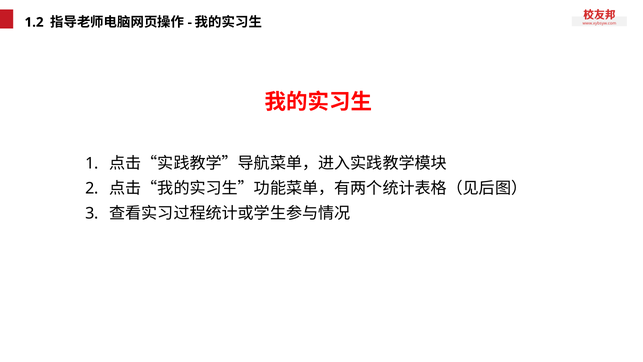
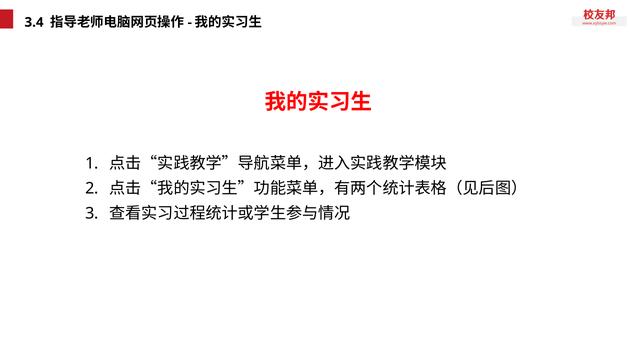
1.2: 1.2 -> 3.4 (34, 22)
